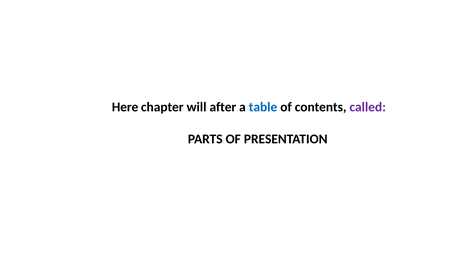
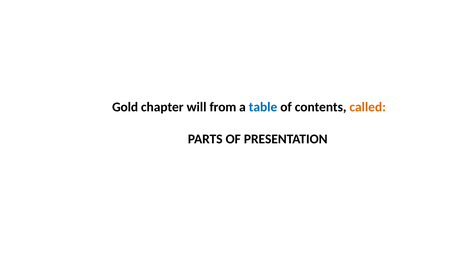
Here: Here -> Gold (125, 107)
after: after -> from (223, 107)
called colour: purple -> orange (368, 107)
